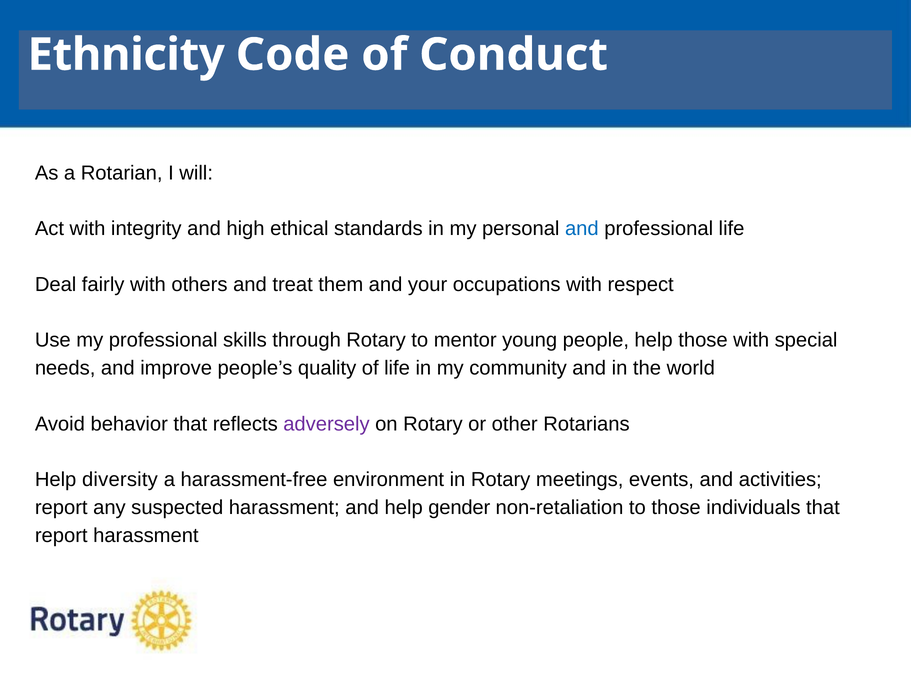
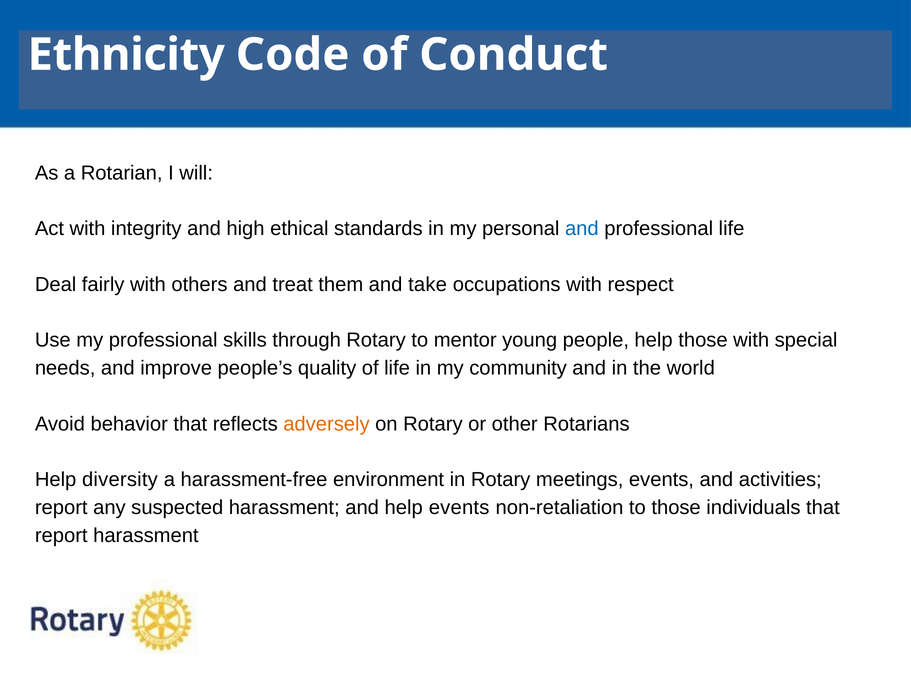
your: your -> take (428, 285)
adversely colour: purple -> orange (326, 424)
help gender: gender -> events (459, 508)
